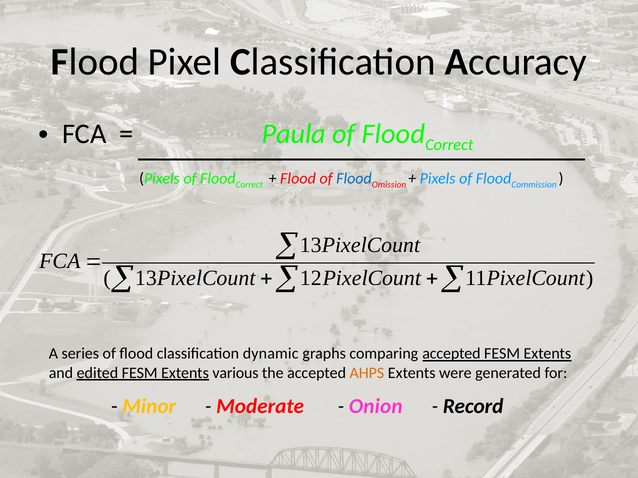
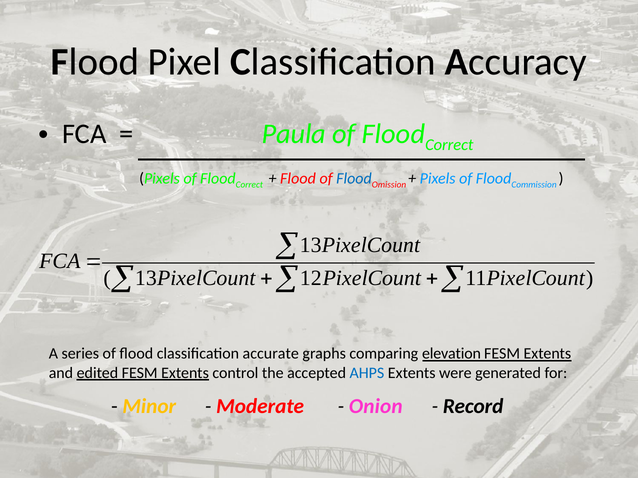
dynamic: dynamic -> accurate (271, 354)
comparing accepted: accepted -> elevation (451, 354)
various: various -> control (235, 373)
AHPS colour: orange -> blue (367, 373)
